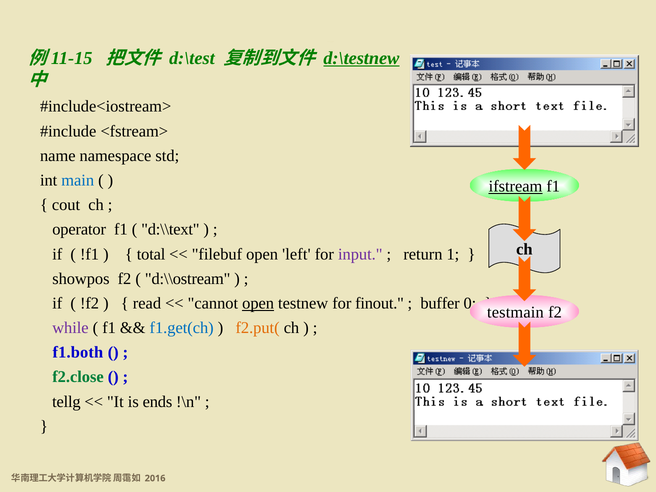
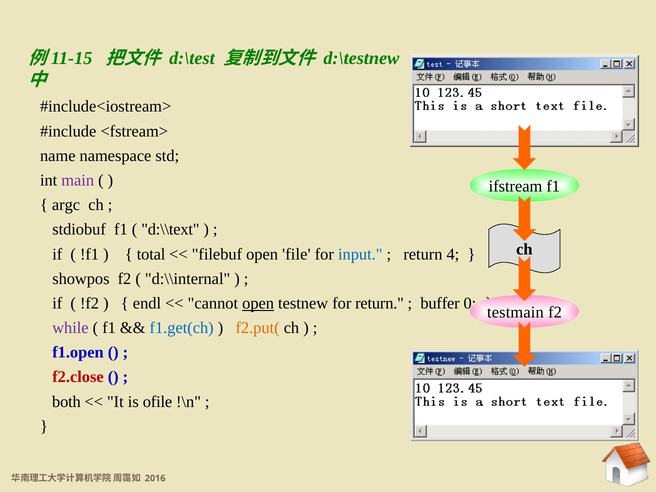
d:\testnew underline: present -> none (361, 58)
main colour: blue -> purple (78, 180)
ifstream underline: present -> none (516, 186)
cout: cout -> argc (66, 205)
operator: operator -> stdiobuf (79, 230)
left: left -> file (296, 254)
input colour: purple -> blue (360, 254)
1: 1 -> 4 (453, 254)
d:\\ostream: d:\\ostream -> d:\\internal (188, 279)
read: read -> endl (147, 303)
for finout: finout -> return (380, 303)
f1.both: f1.both -> f1.open (78, 352)
f2.close colour: green -> red (78, 377)
tellg: tellg -> both (66, 402)
ends: ends -> ofile (157, 402)
